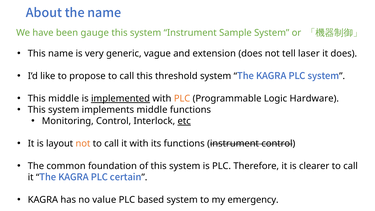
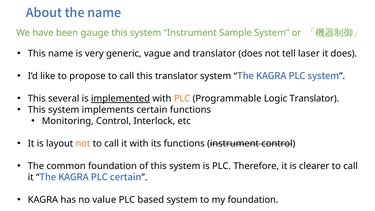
and extension: extension -> translator (214, 54)
this threshold: threshold -> translator (176, 76)
This middle: middle -> several (64, 99)
Logic Hardware: Hardware -> Translator (314, 99)
implements middle: middle -> certain (152, 110)
etc underline: present -> none (184, 121)
my emergency: emergency -> foundation (253, 200)
